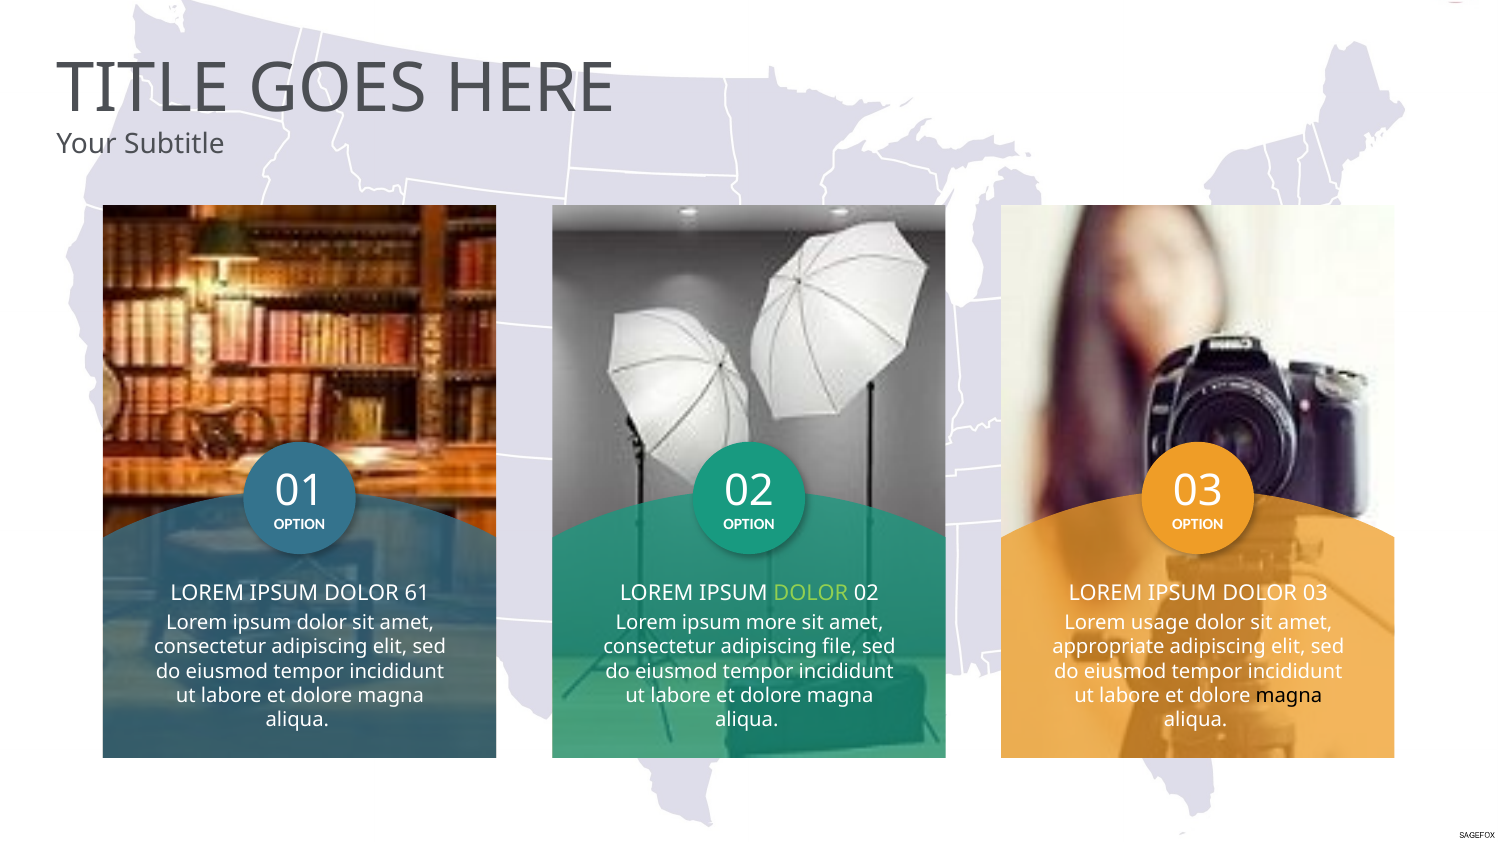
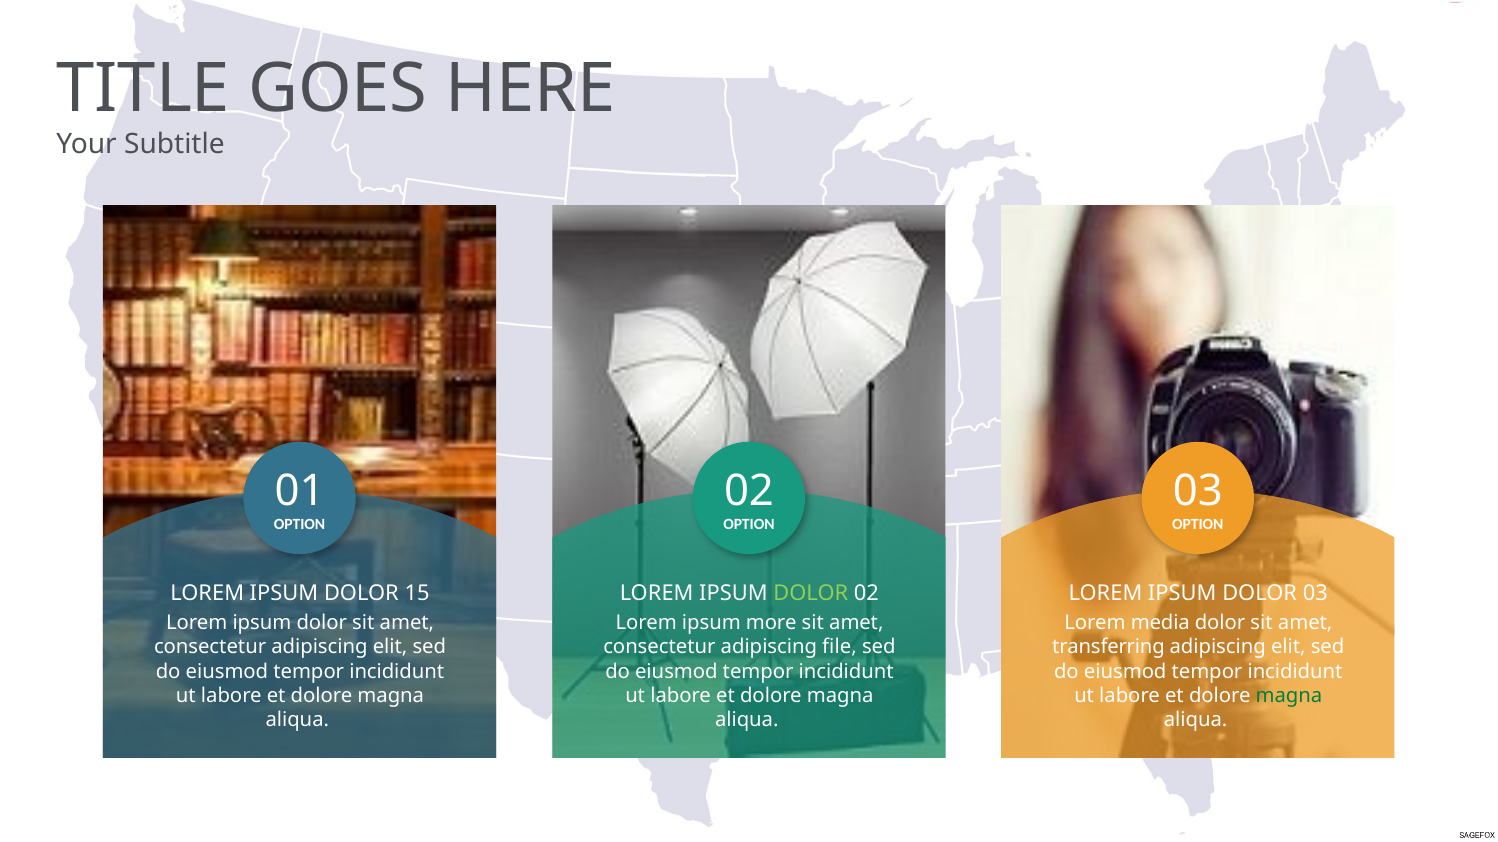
61: 61 -> 15 (417, 594)
usage: usage -> media (1160, 623)
appropriate: appropriate -> transferring (1108, 648)
magna colour: black -> green (1289, 696)
